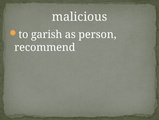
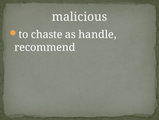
garish: garish -> chaste (47, 34)
person: person -> handle (97, 34)
